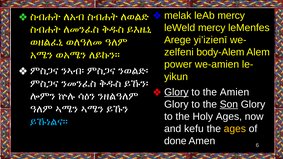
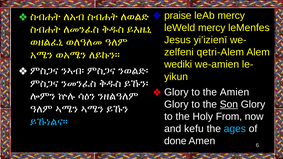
melak: melak -> praise (178, 15)
Arege: Arege -> Jesus (177, 40)
body-Alem: body-Alem -> qetri-Alem (220, 52)
power: power -> wediki (178, 65)
Glory underline: present -> none (176, 92)
Holy Ages: Ages -> From (229, 117)
ages colour: yellow -> light blue (235, 129)
